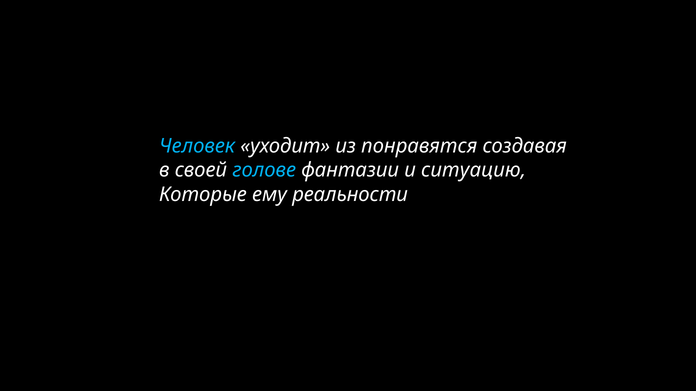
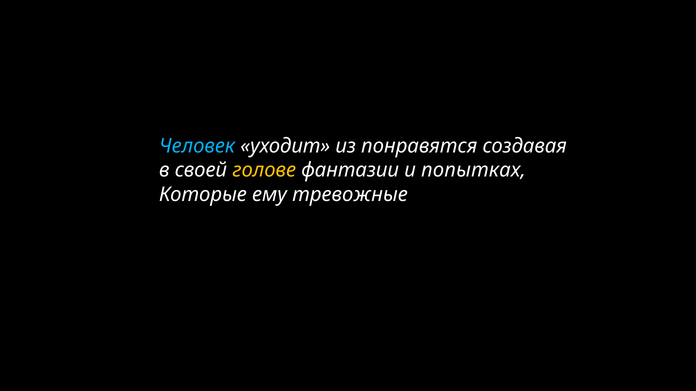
голове colour: light blue -> yellow (264, 170)
ситуацию: ситуацию -> попытках (473, 170)
реальности: реальности -> тревожные (350, 195)
